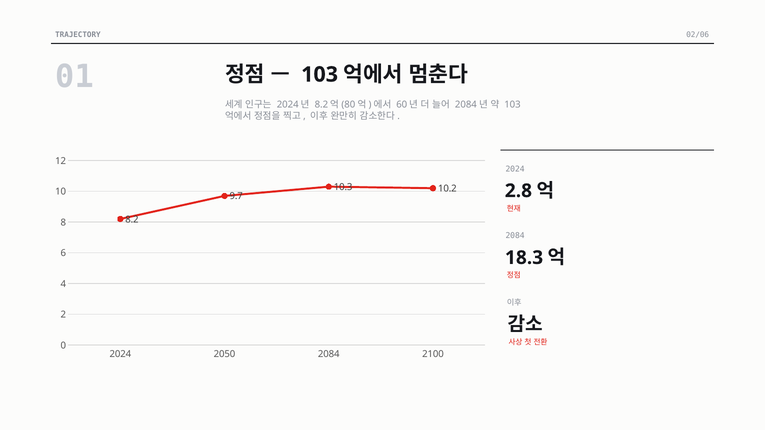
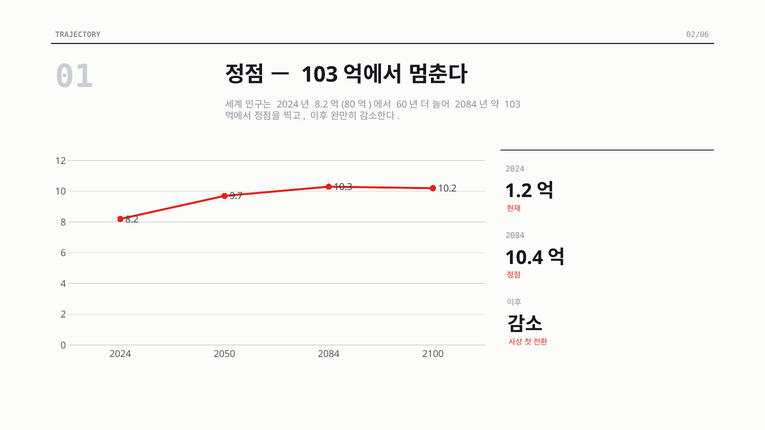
2.8: 2.8 -> 1.2 (518, 191)
18.3: 18.3 -> 10.4 (524, 258)
